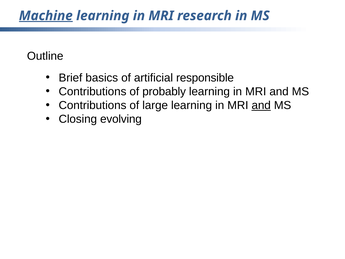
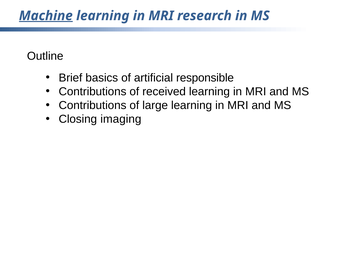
probably: probably -> received (164, 91)
and underline: present -> none (261, 105)
evolving: evolving -> imaging (121, 119)
